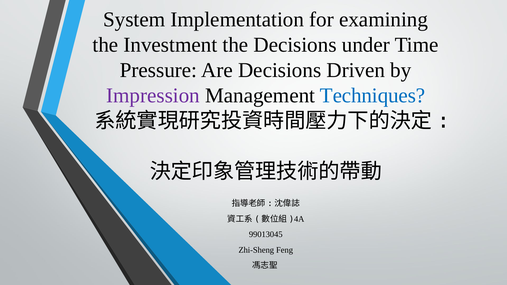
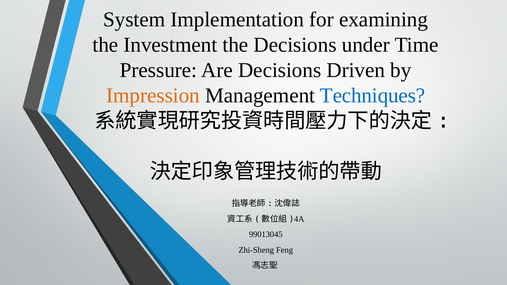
Impression colour: purple -> orange (153, 96)
